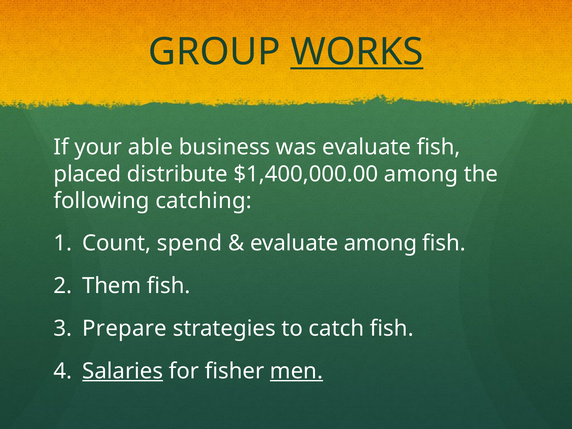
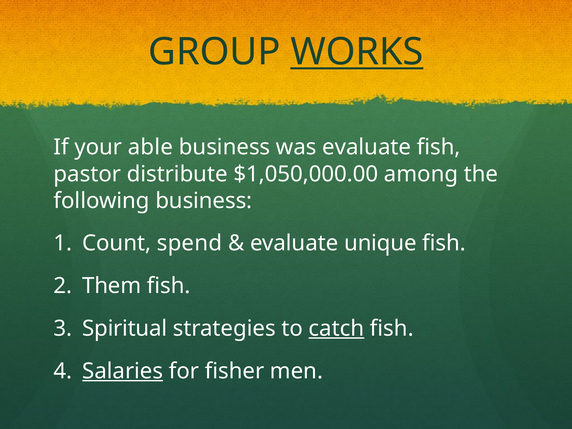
placed: placed -> pastor (87, 174)
$1,400,000.00: $1,400,000.00 -> $1,050,000.00 (306, 174)
following catching: catching -> business (204, 201)
evaluate among: among -> unique (380, 243)
Prepare: Prepare -> Spiritual (125, 329)
catch underline: none -> present (336, 329)
men underline: present -> none (296, 371)
